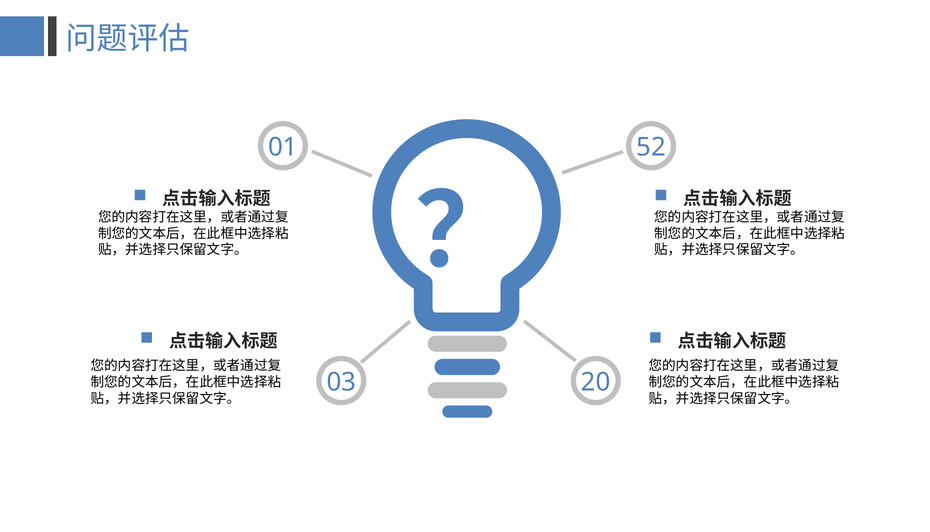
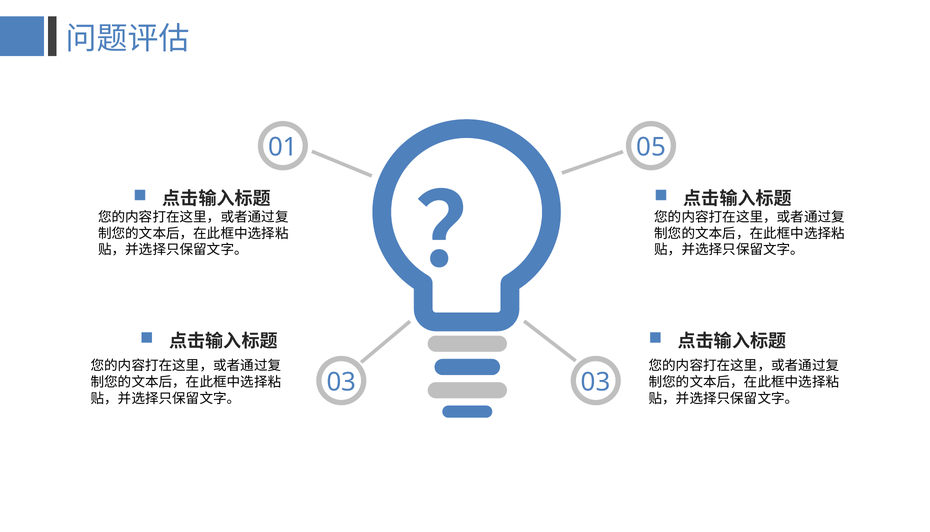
52: 52 -> 05 (651, 147)
03 20: 20 -> 03 (596, 382)
